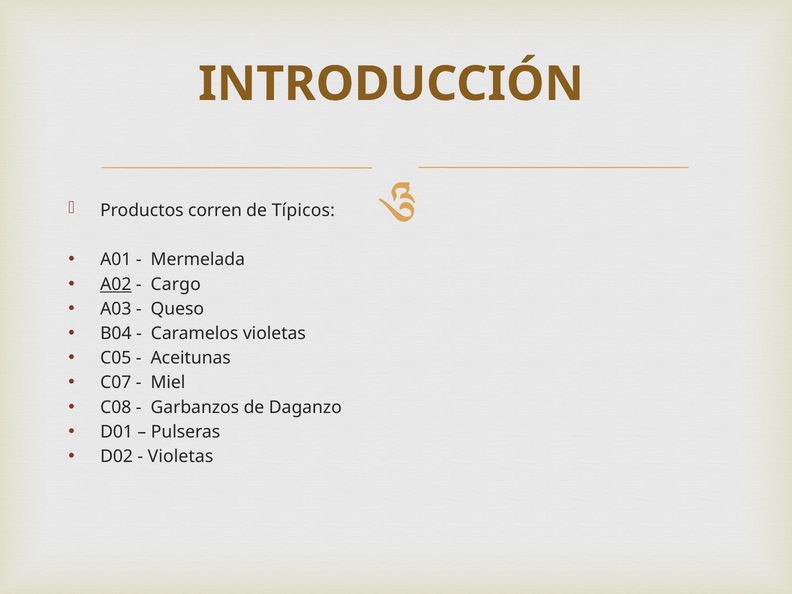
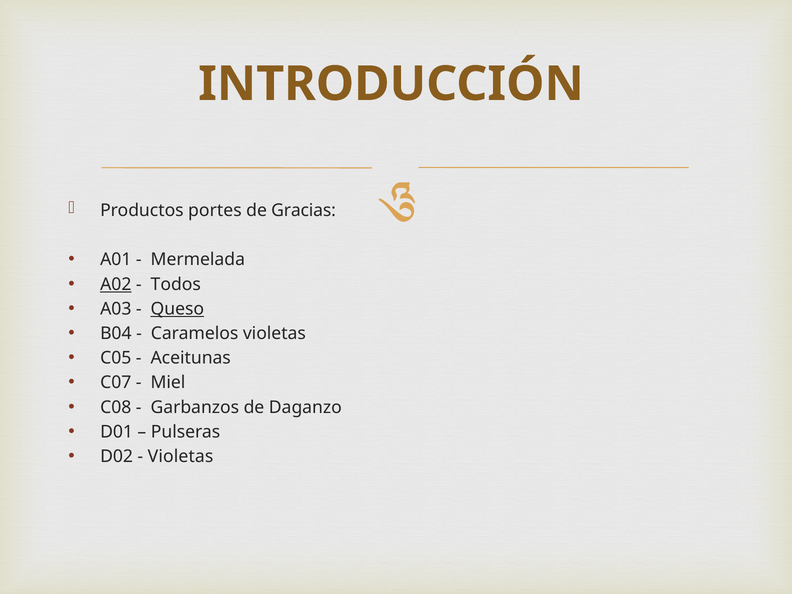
corren: corren -> portes (215, 210)
Típicos: Típicos -> Gracias (304, 210)
Cargo: Cargo -> Todos (176, 284)
Queso underline: none -> present (177, 309)
